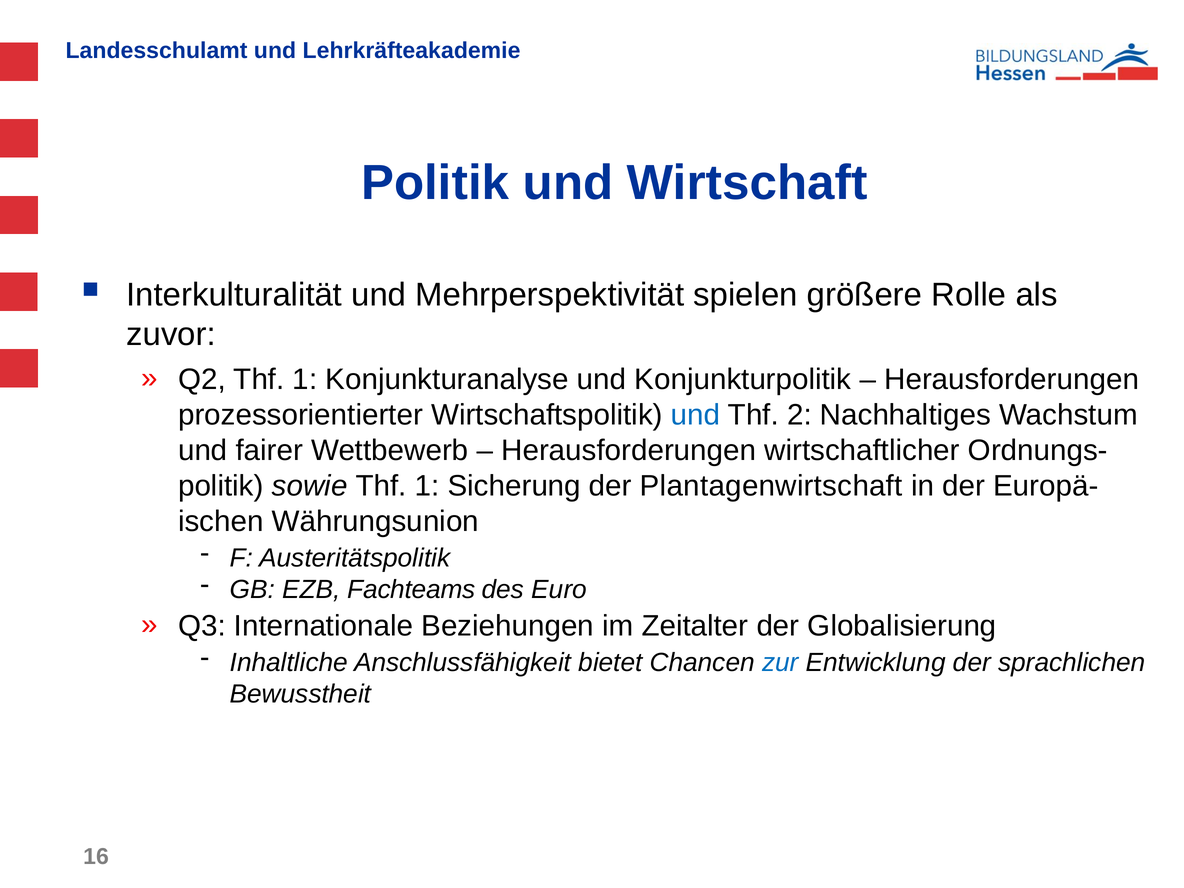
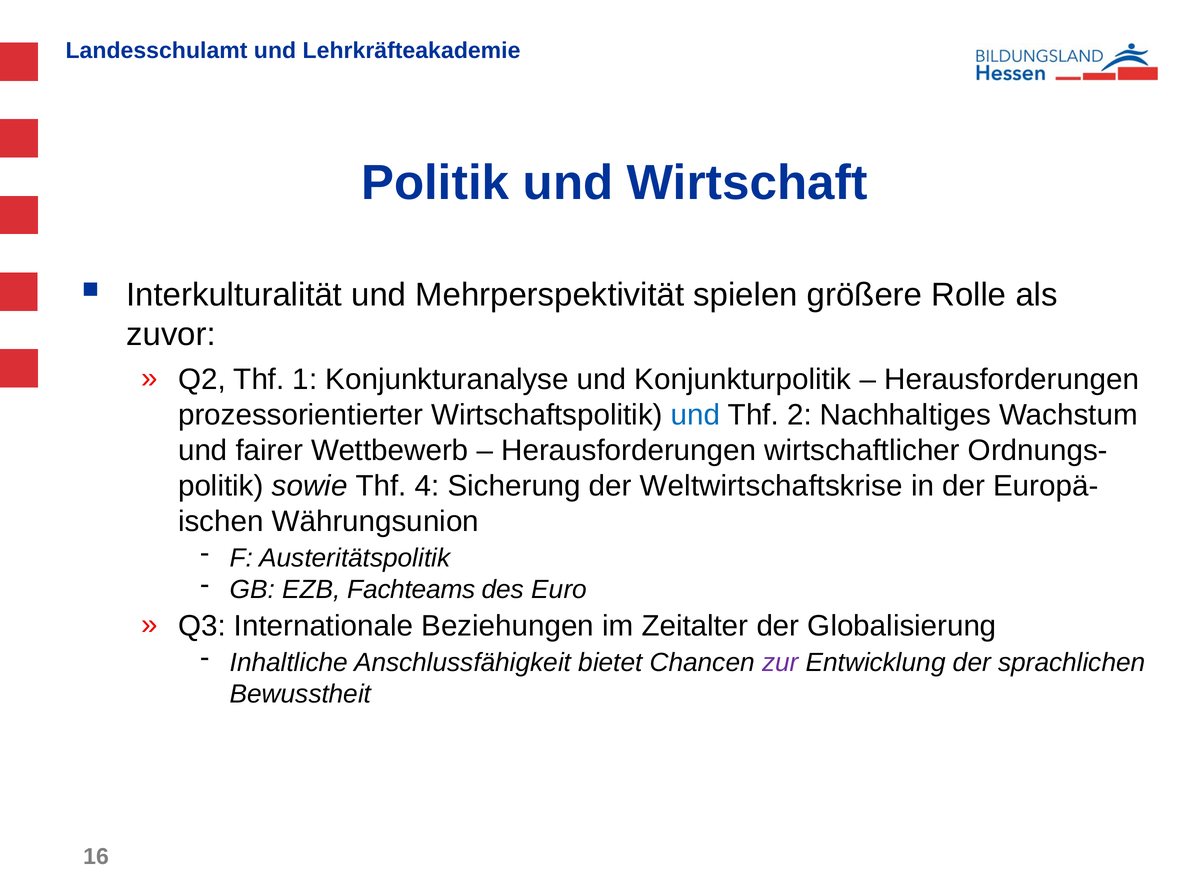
sowie Thf 1: 1 -> 4 (427, 486)
Plantagenwirtschaft: Plantagenwirtschaft -> Weltwirtschaftskrise (771, 486)
zur colour: blue -> purple (780, 662)
